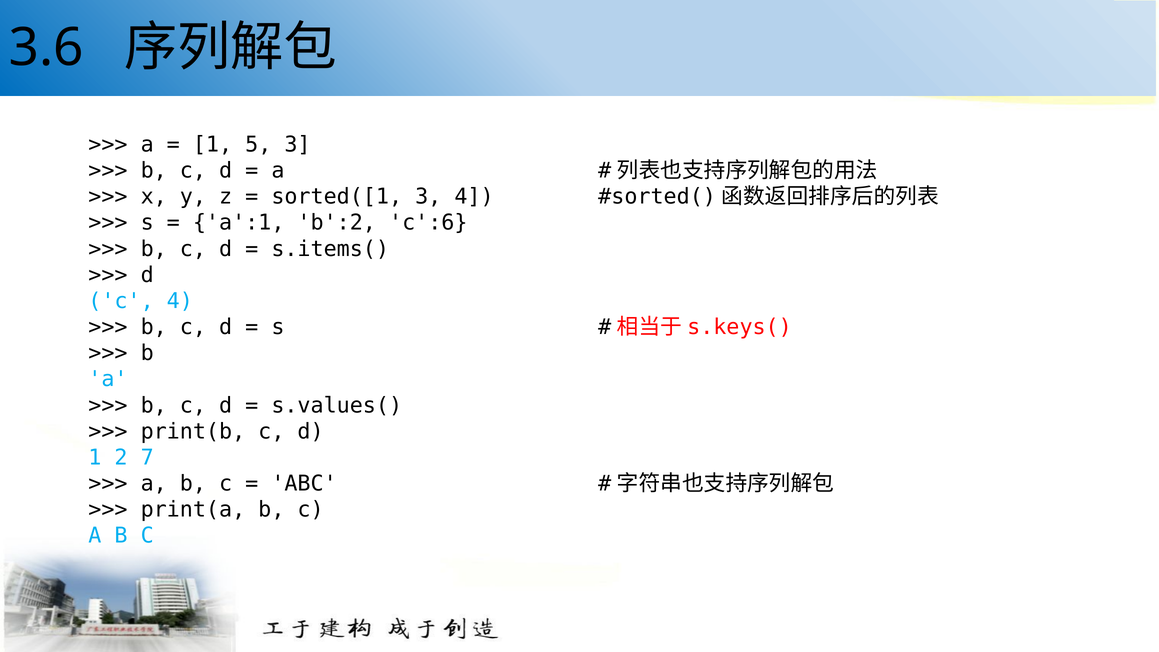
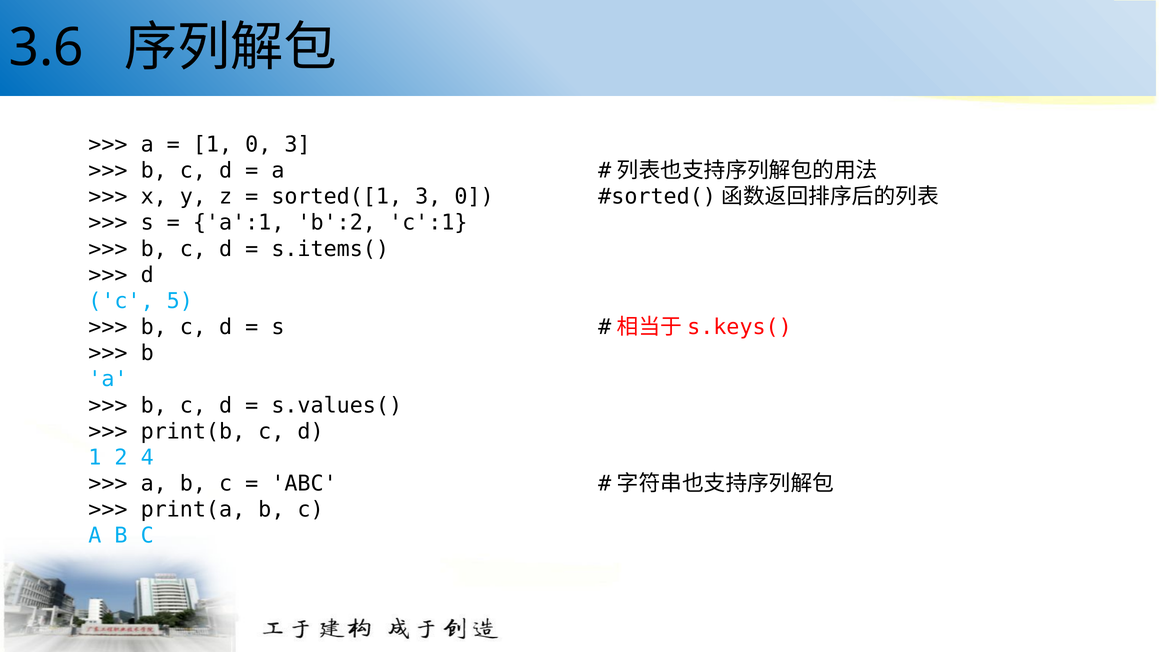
1 5: 5 -> 0 (258, 145)
3 4: 4 -> 0 (474, 197)
c':6: c':6 -> c':1 (428, 223)
c 4: 4 -> 5 (180, 301)
7: 7 -> 4 (147, 457)
